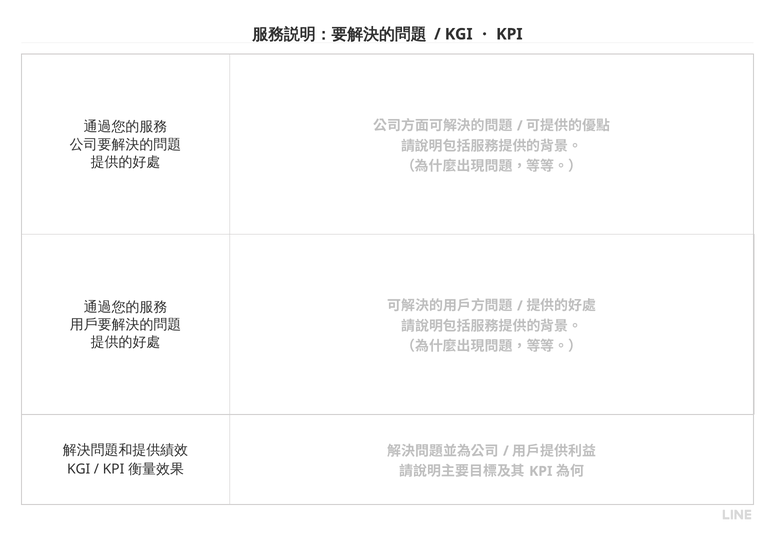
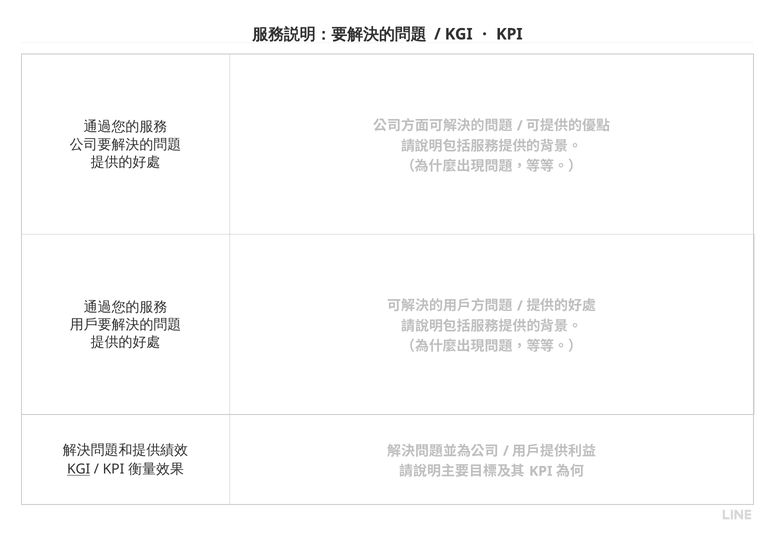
KGI underline: none -> present (79, 470)
